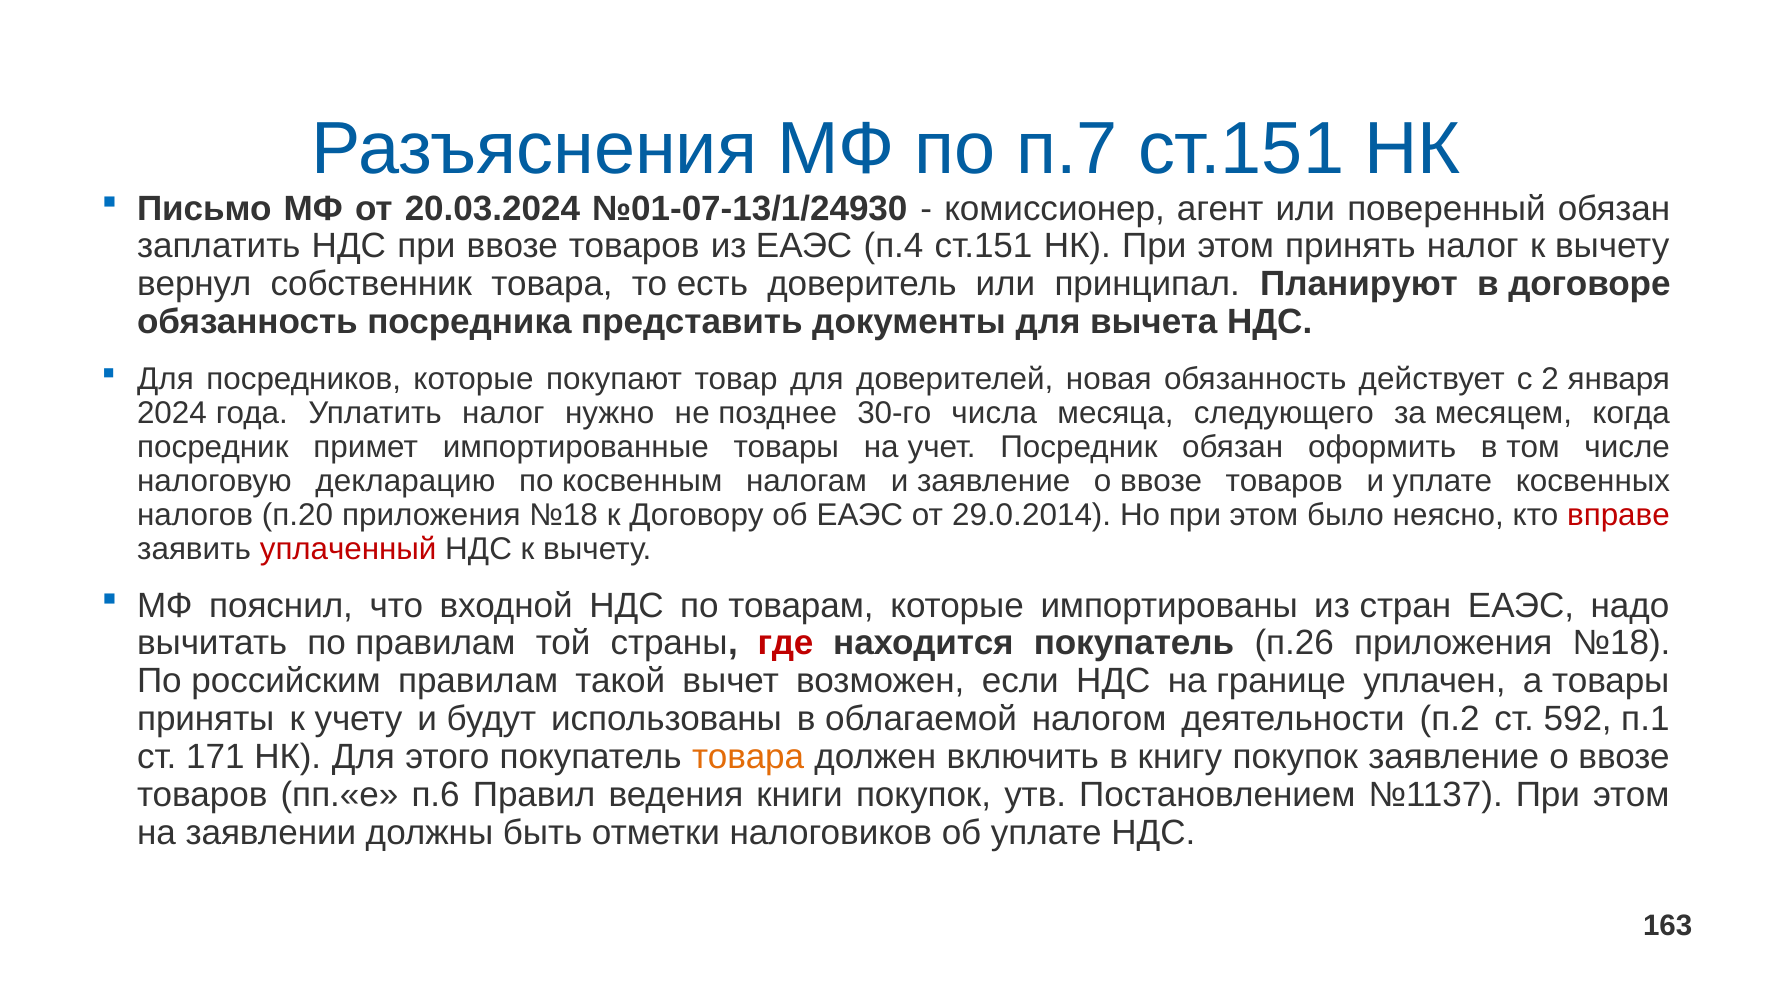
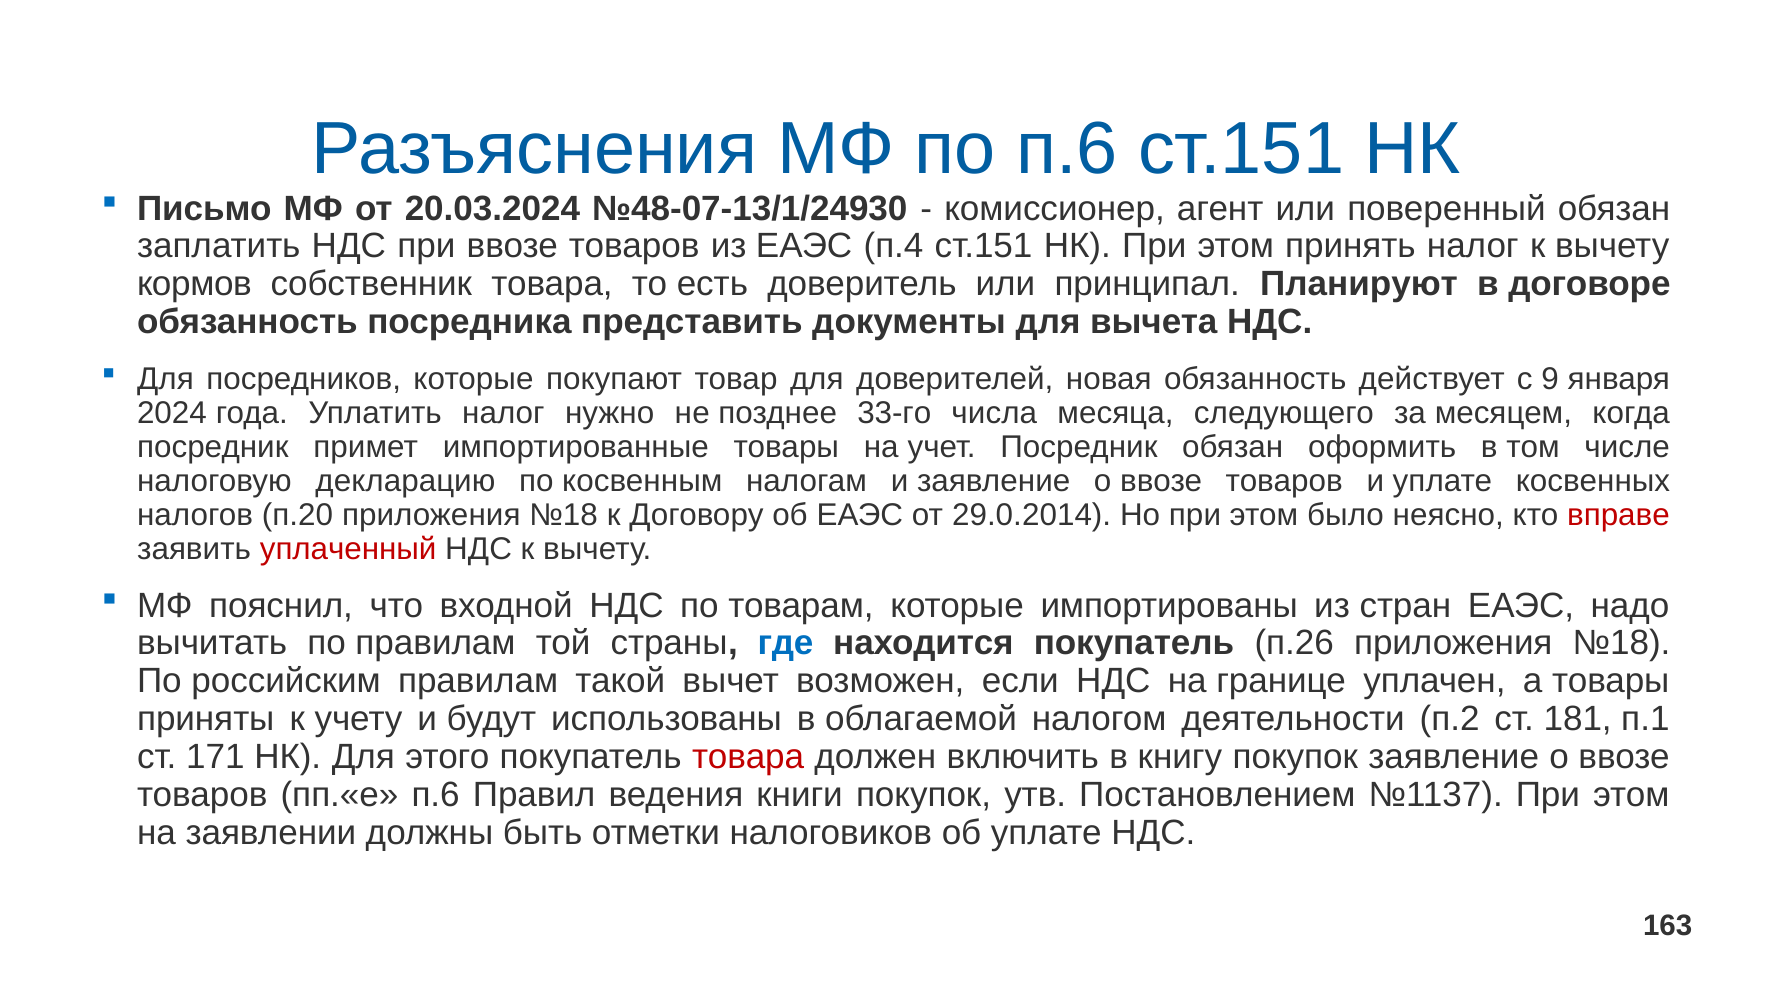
по п.7: п.7 -> п.6 (1067, 149)
№01-07-13/1/24930: №01-07-13/1/24930 -> №48-07-13/1/24930 (750, 209)
вернул: вернул -> кормов (194, 284)
2: 2 -> 9 (1550, 379)
30-го: 30-го -> 33-го (894, 413)
где colour: red -> blue (786, 644)
592: 592 -> 181 (1578, 719)
товара colour: orange -> red (748, 757)
